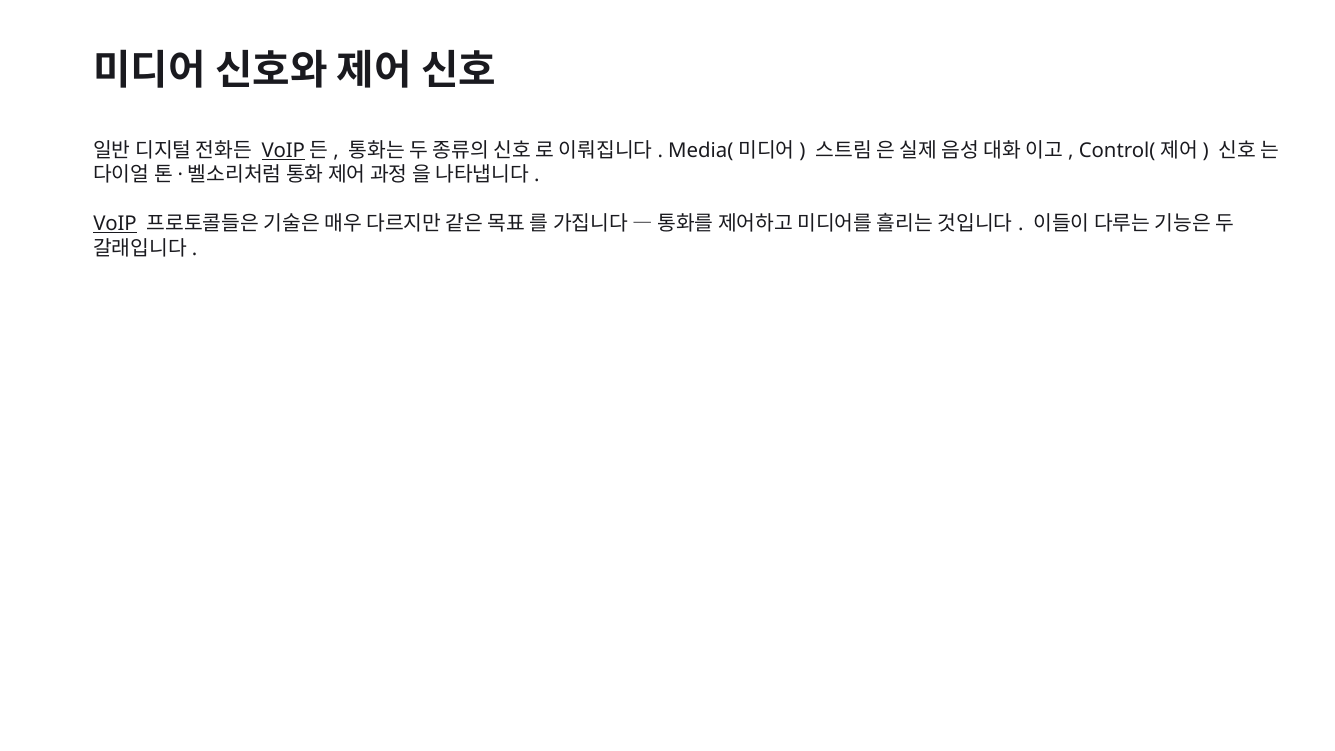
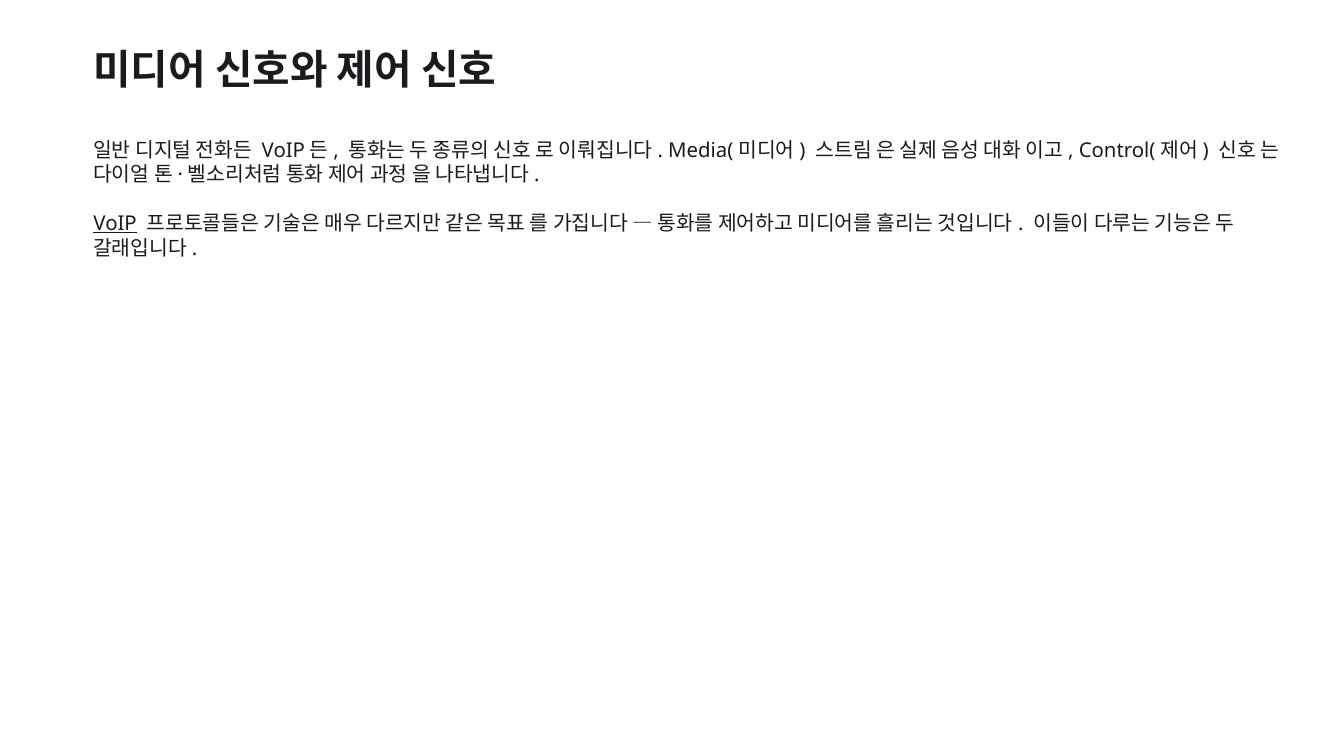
VoIP underline: present -> none (283, 150)
